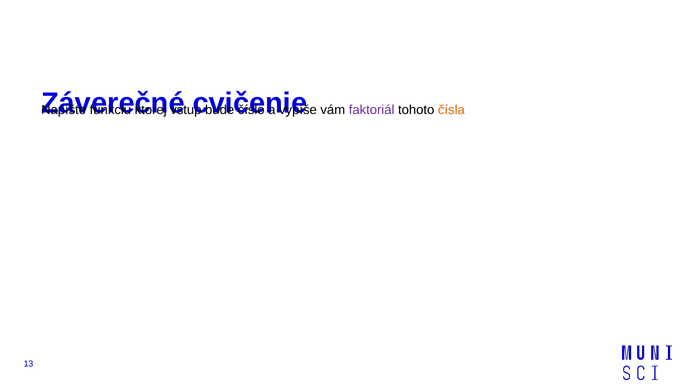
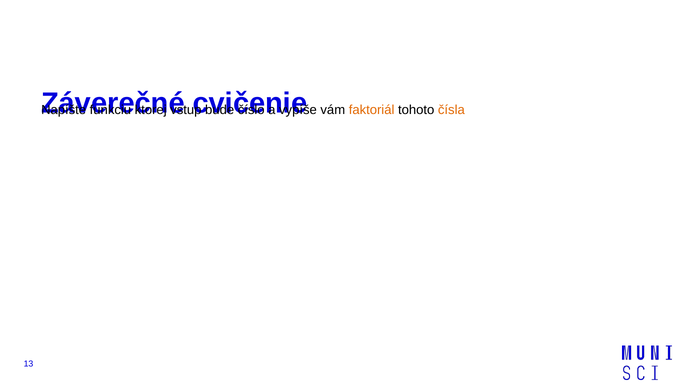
faktoriál colour: purple -> orange (372, 110)
